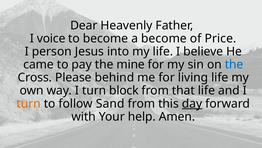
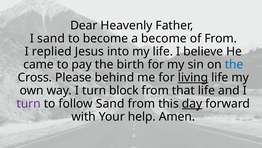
I voice: voice -> sand (51, 38)
of Price: Price -> From (221, 38)
person: person -> replied (52, 51)
mine: mine -> birth (131, 64)
living underline: none -> present (193, 77)
turn colour: orange -> purple (29, 103)
